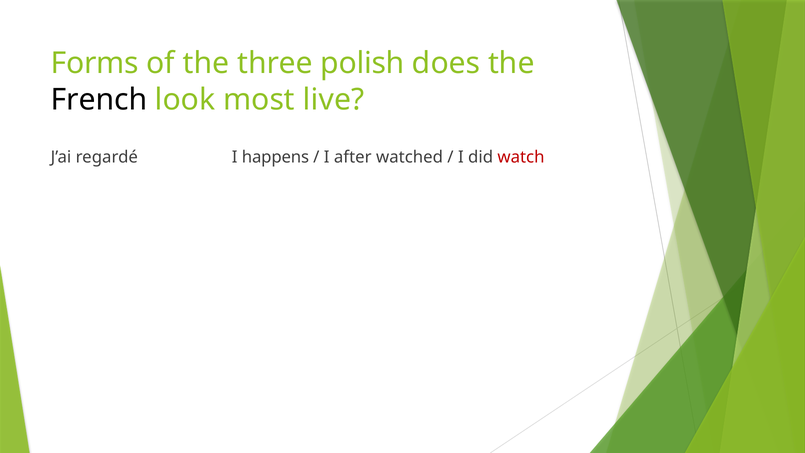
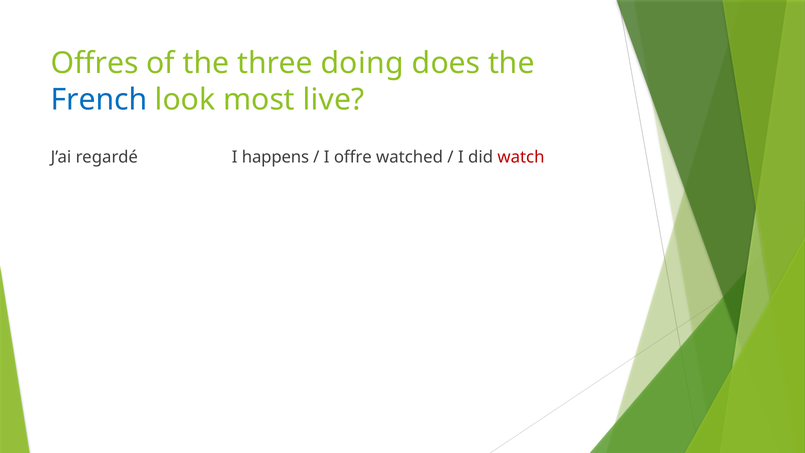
Forms: Forms -> Offres (95, 63)
polish: polish -> doing (362, 63)
French colour: black -> blue (99, 100)
after: after -> offre (353, 157)
